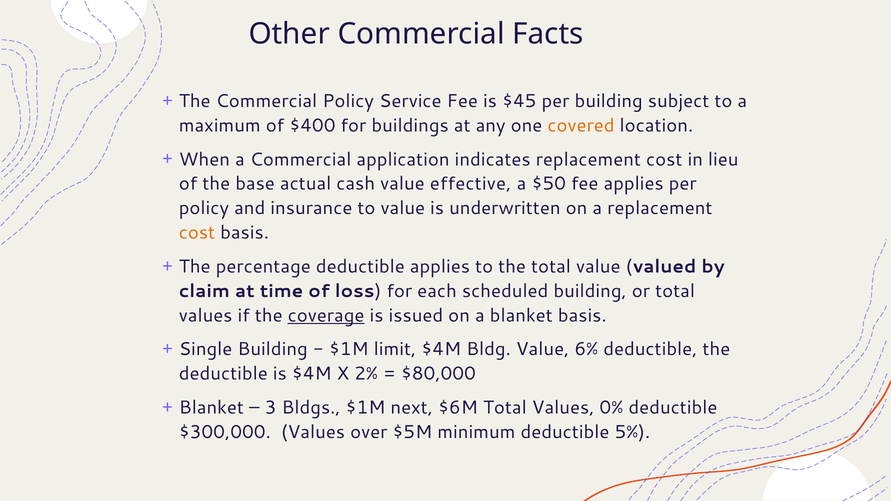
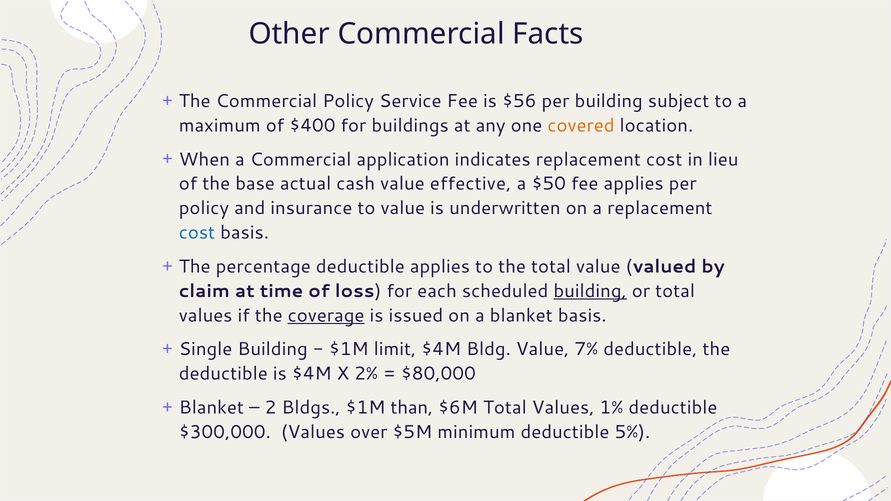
$45: $45 -> $56 (519, 101)
cost colour: orange -> blue (197, 233)
building underline: none -> present (590, 291)
6%: 6% -> 7% (586, 349)
3: 3 -> 2 (271, 408)
next: next -> than (412, 408)
0%: 0% -> 1% (611, 408)
